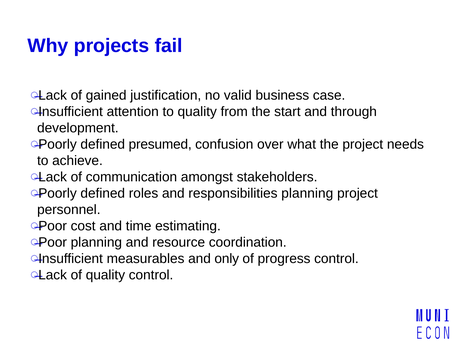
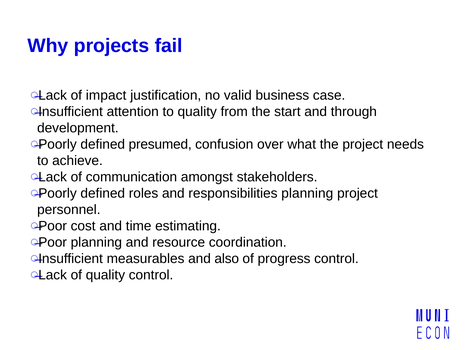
gained: gained -> impact (106, 95)
only: only -> also (227, 258)
